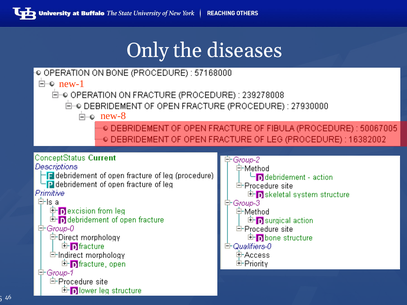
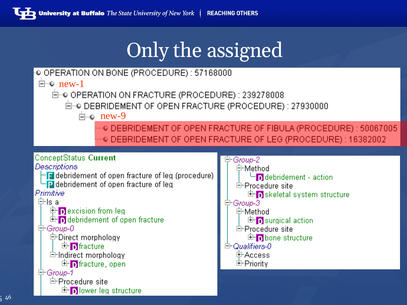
diseases: diseases -> assigned (245, 51)
new-8: new-8 -> new-9 (113, 116)
